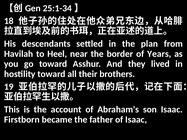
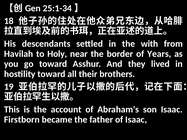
plan: plan -> with (150, 44)
Heel: Heel -> Holy (57, 54)
